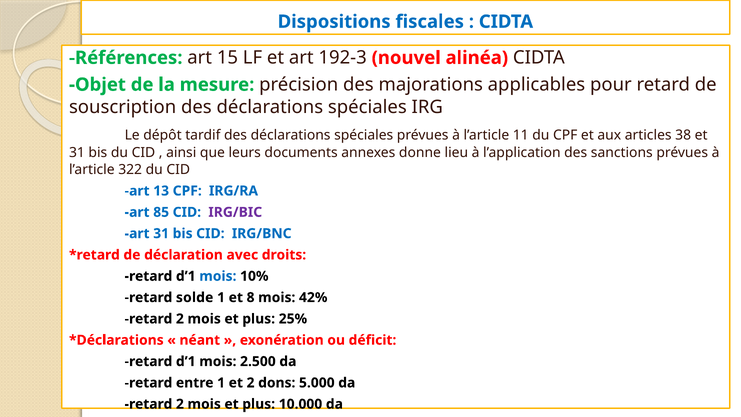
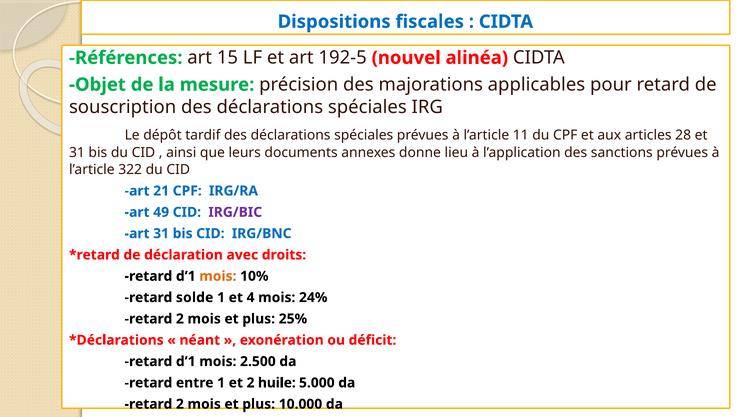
192-3: 192-3 -> 192-5 (343, 58)
38: 38 -> 28 (683, 135)
13: 13 -> 21 (161, 191)
85: 85 -> 49 (161, 212)
mois colour: blue -> orange (218, 276)
8: 8 -> 4 (251, 297)
42%: 42% -> 24% (313, 297)
dons: dons -> huile (277, 383)
